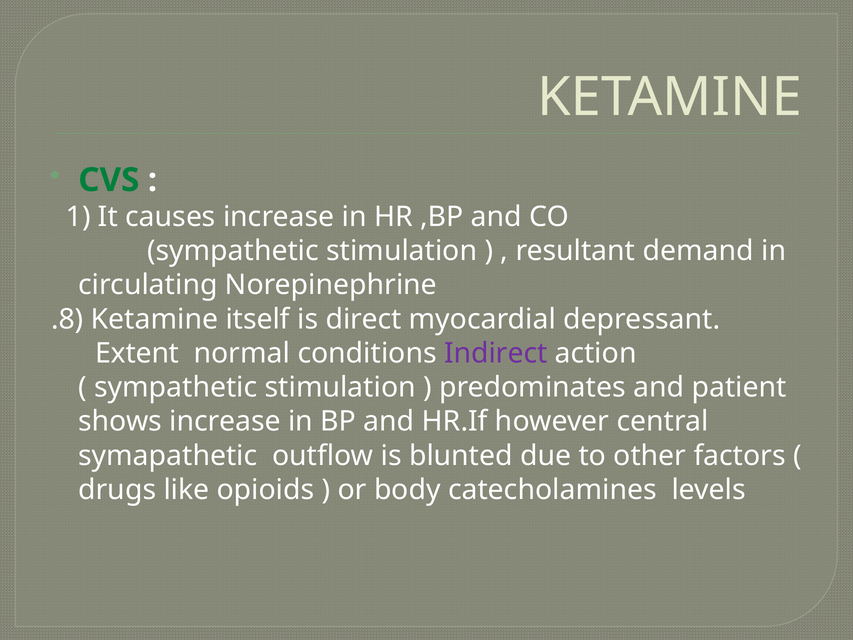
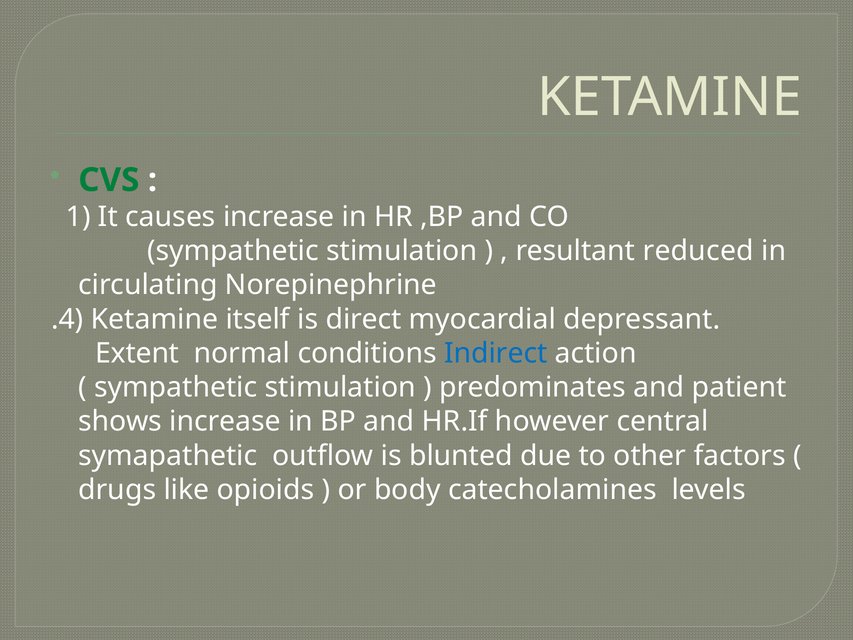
demand: demand -> reduced (698, 251)
.8: .8 -> .4 (67, 319)
Indirect colour: purple -> blue (496, 353)
